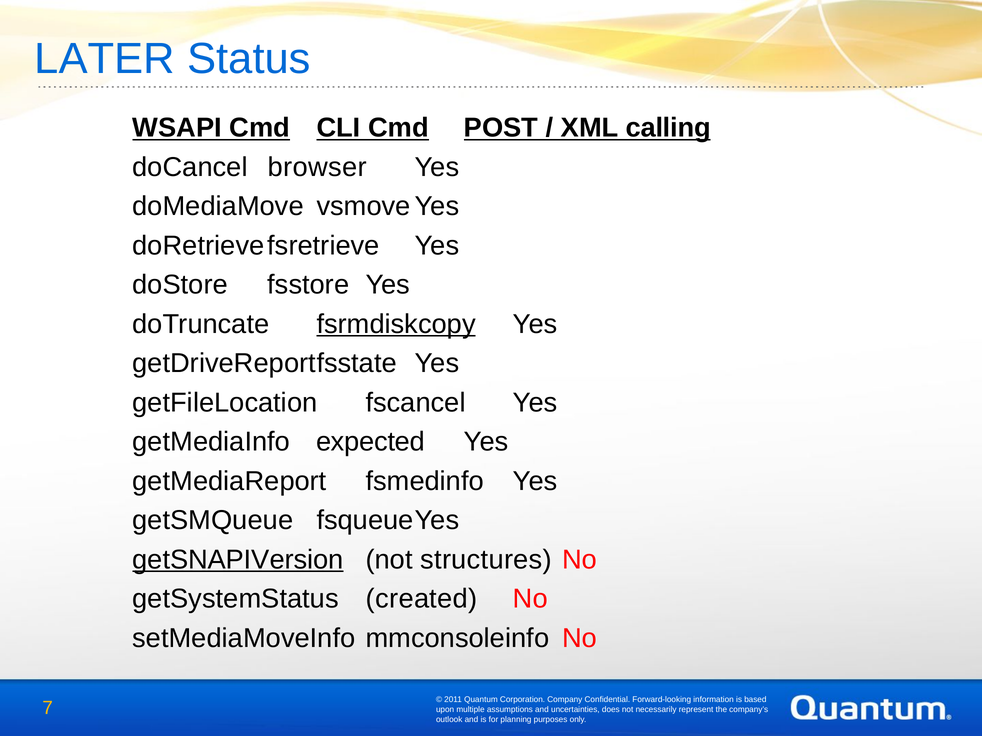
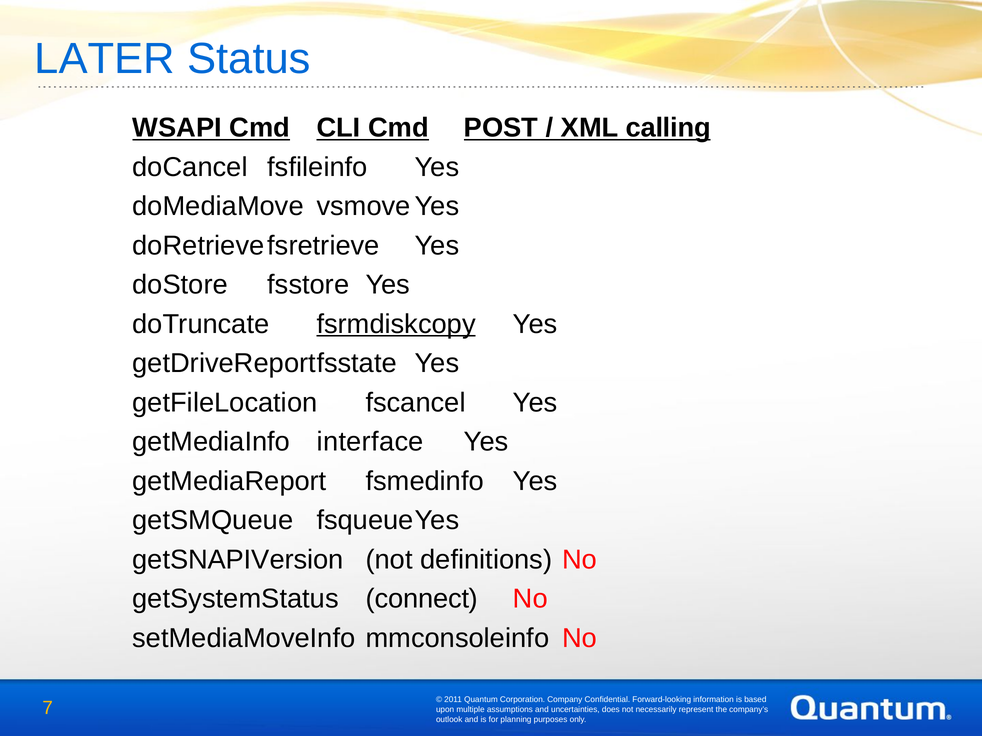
browser: browser -> fsfileinfo (317, 167)
expected: expected -> interface (370, 442)
getSNAPIVersion underline: present -> none (238, 560)
structures: structures -> definitions (486, 560)
created: created -> connect (422, 599)
